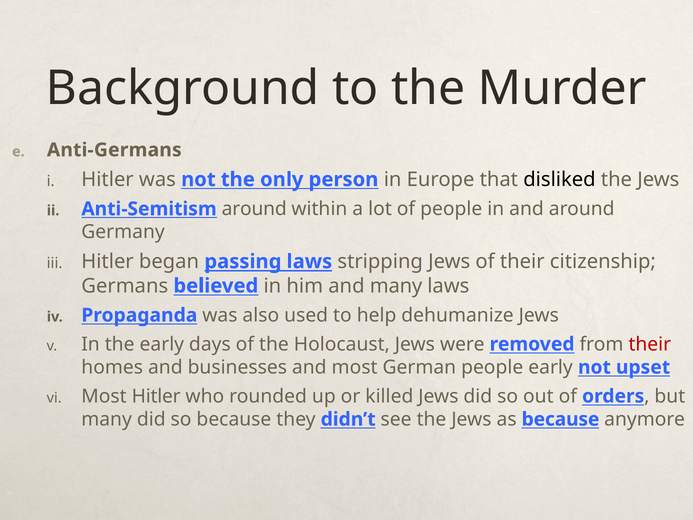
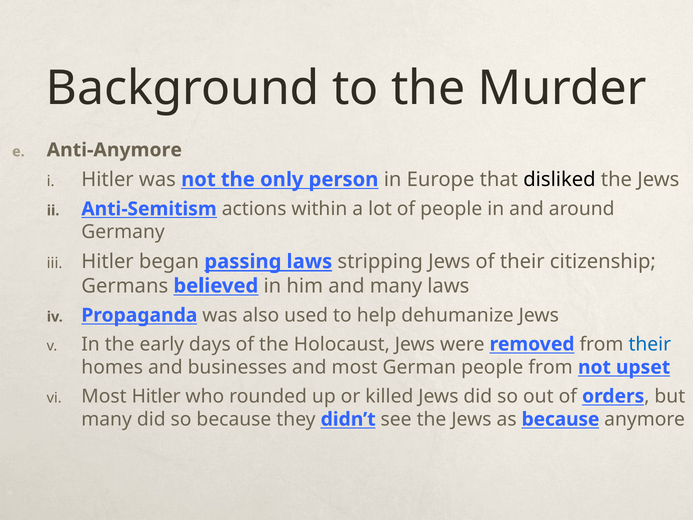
Anti-Germans: Anti-Germans -> Anti-Anymore (114, 150)
Anti-Semitism around: around -> actions (254, 209)
their colour: red -> blue (650, 344)
people early: early -> from (551, 367)
